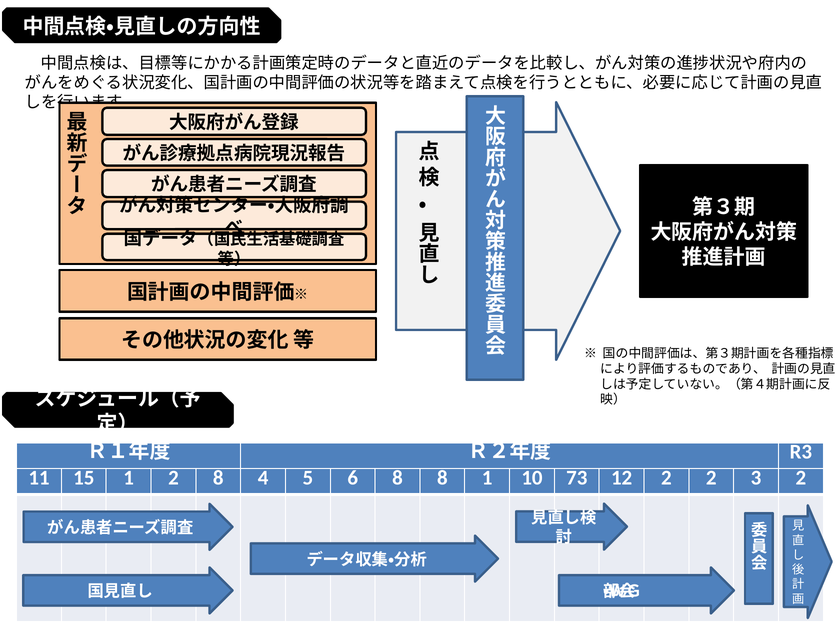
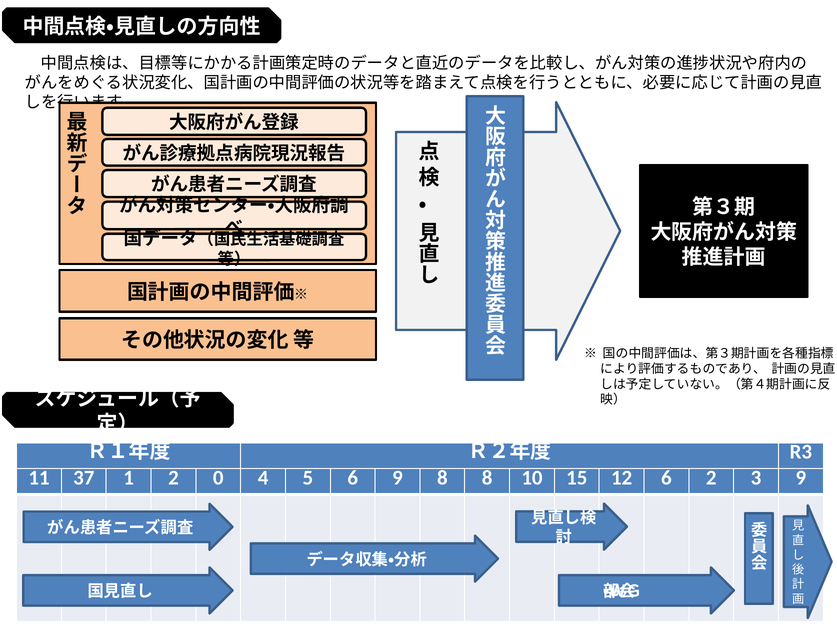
15: 15 -> 37 (84, 478)
2 8: 8 -> 0 (218, 478)
6 8: 8 -> 9 (397, 478)
8 1: 1 -> 8 (487, 478)
73: 73 -> 15 (577, 478)
12 2: 2 -> 6 (666, 478)
3 2: 2 -> 9 (801, 478)
